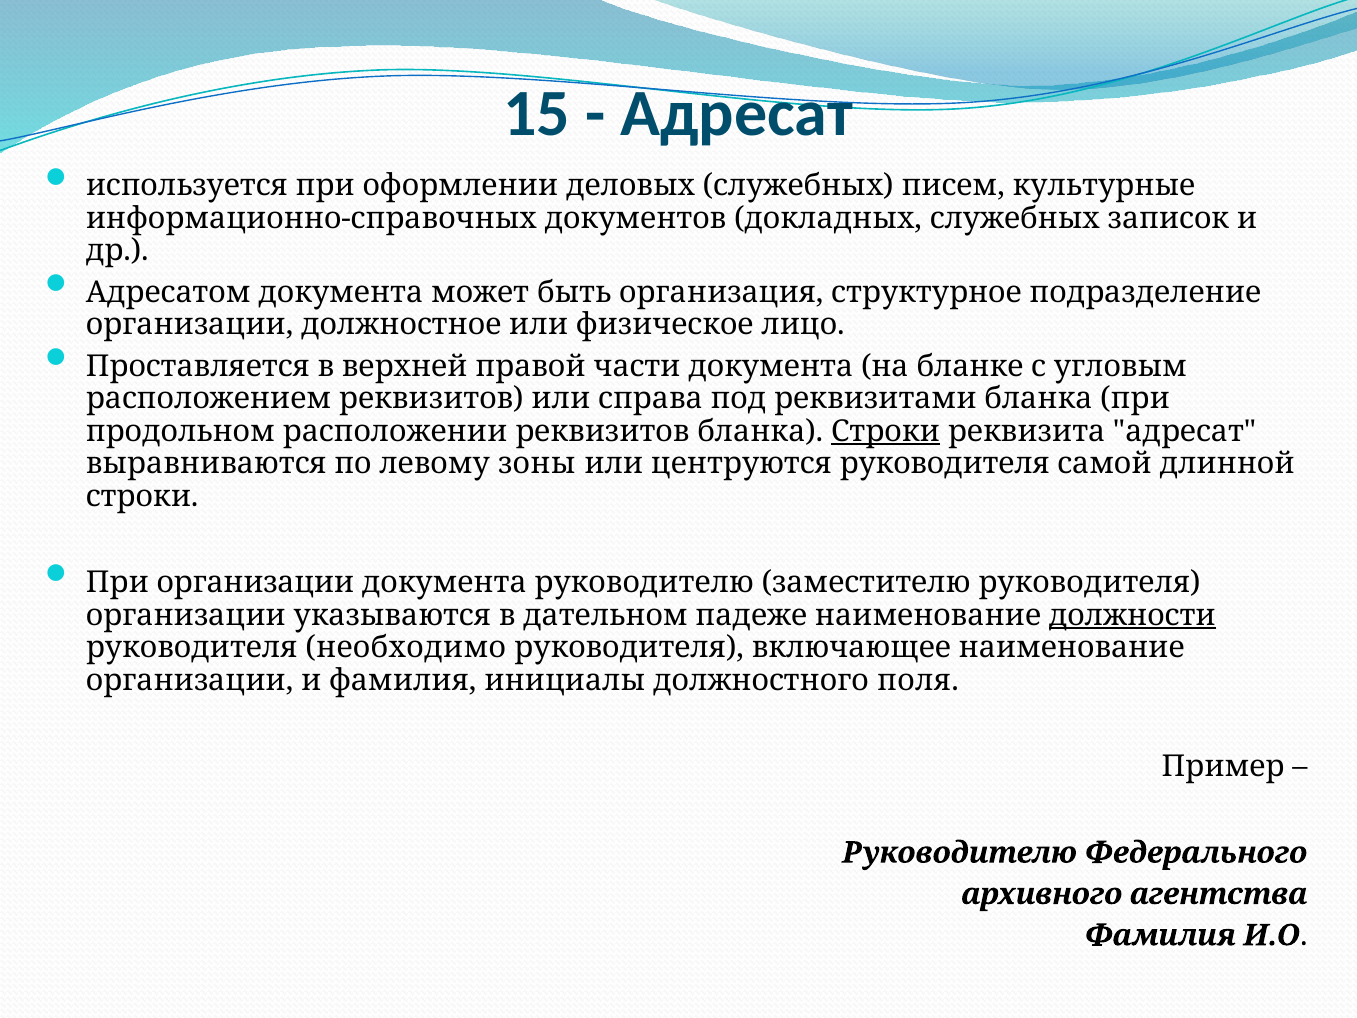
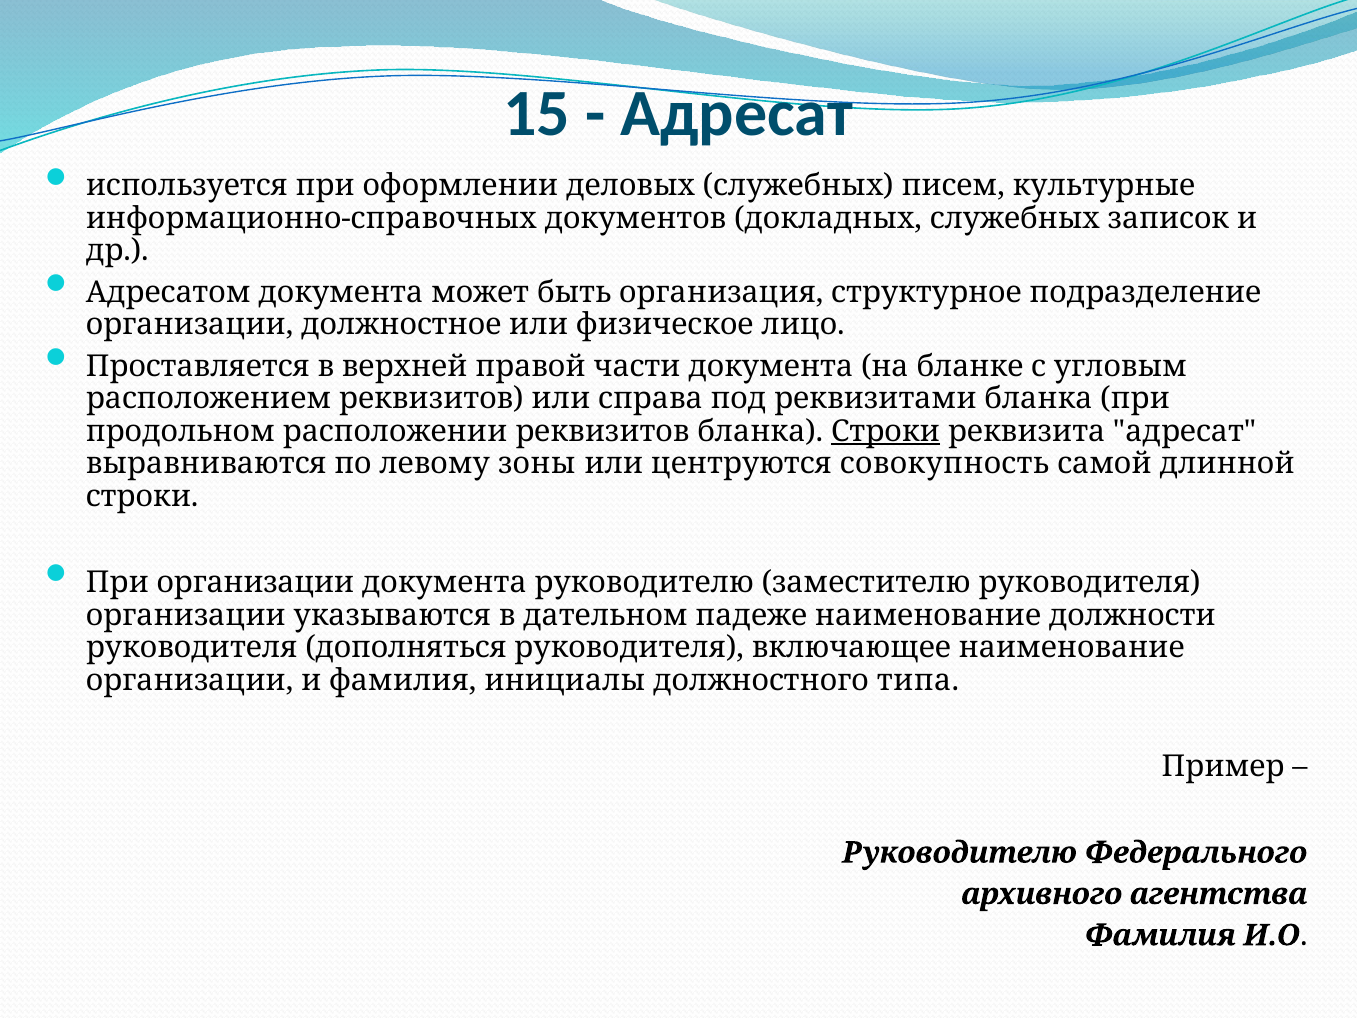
центруются руководителя: руководителя -> совокупность (944, 464)
должности underline: present -> none (1132, 615)
необходимо: необходимо -> дополняться (406, 648)
поля: поля -> типа (918, 680)
